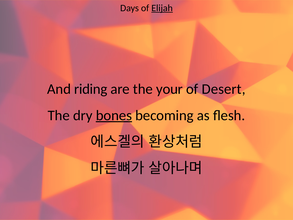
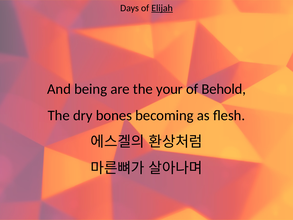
riding: riding -> being (91, 89)
Desert: Desert -> Behold (224, 89)
bones underline: present -> none (114, 115)
